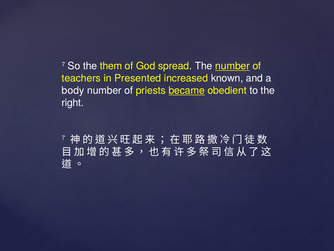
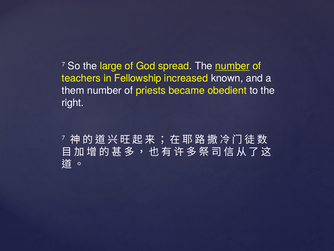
them: them -> large (111, 66)
Presented: Presented -> Fellowship (138, 78)
body: body -> them (73, 90)
became underline: present -> none (187, 90)
